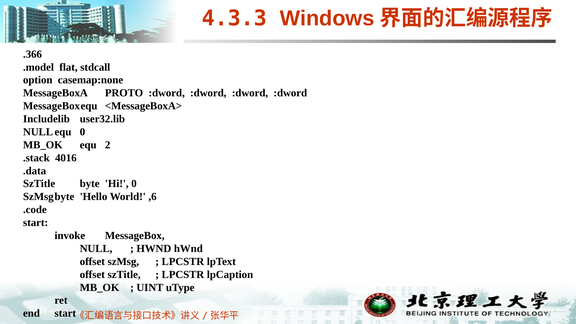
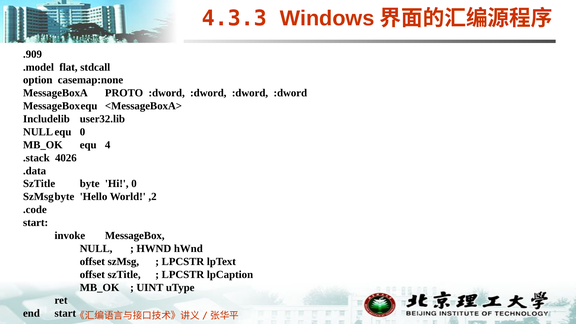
.366: .366 -> .909 (33, 54)
2: 2 -> 4 (108, 145)
4016: 4016 -> 4026 (66, 158)
,6: ,6 -> ,2 (153, 197)
